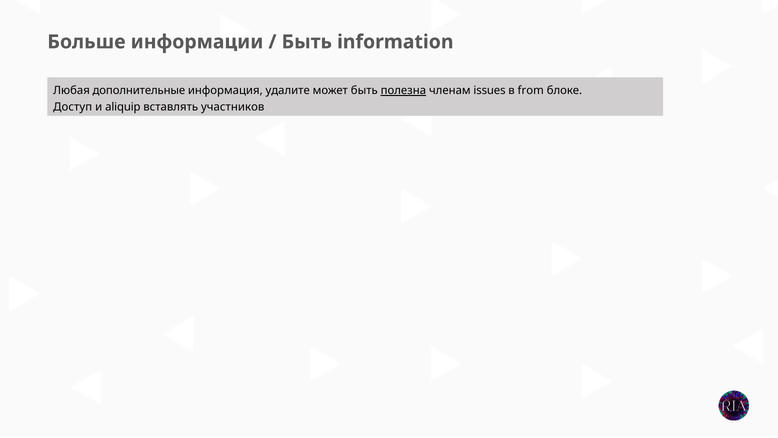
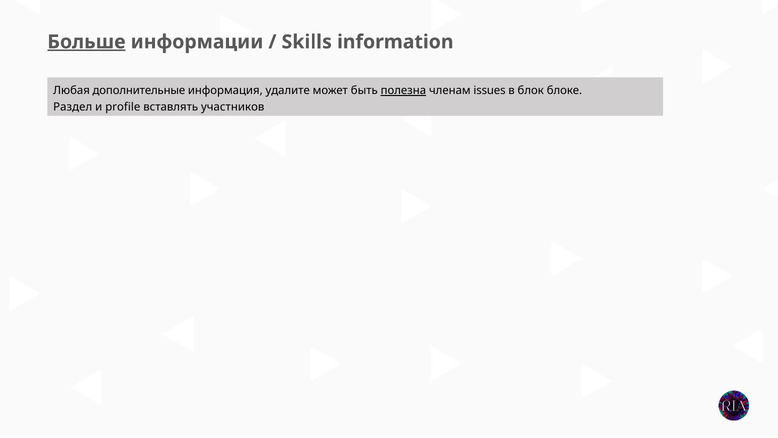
Больше underline: none -> present (86, 42)
Быть: Быть -> Skills (307, 42)
from: from -> блок (531, 91)
Доступ: Доступ -> Раздел (73, 107)
aliquip: aliquip -> profile (123, 107)
